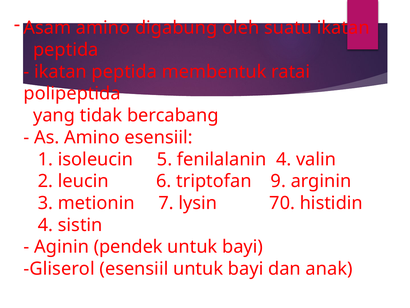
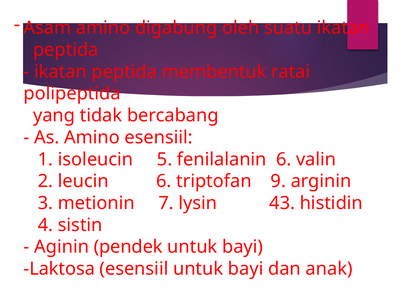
fenilalanin 4: 4 -> 6 (284, 159)
70: 70 -> 43 (282, 203)
Gliserol: Gliserol -> Laktosa (59, 268)
